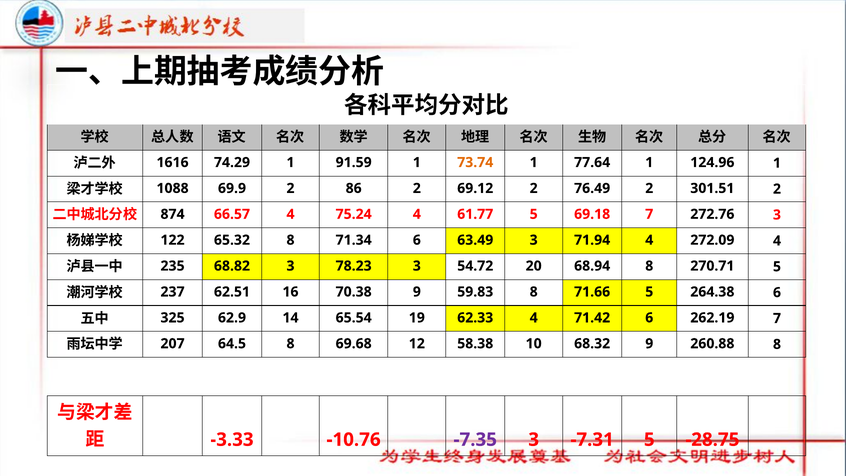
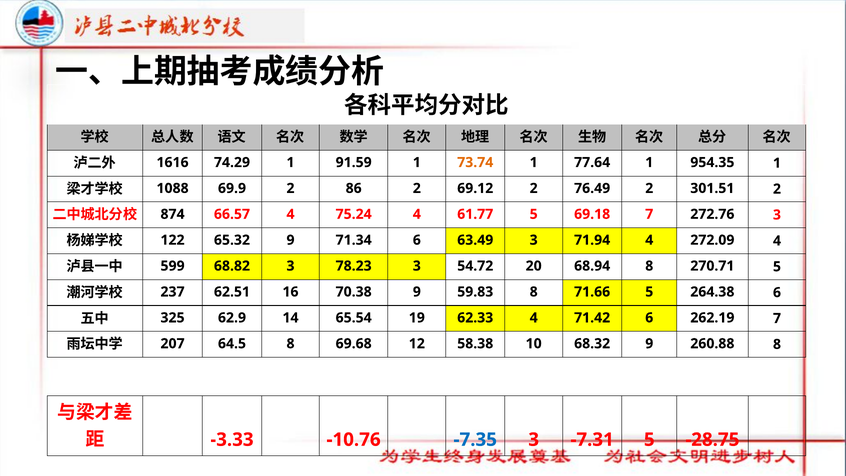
124.96: 124.96 -> 954.35 (712, 162)
65.32 8: 8 -> 9 (291, 240)
235: 235 -> 599 (173, 266)
-7.35 colour: purple -> blue (475, 440)
